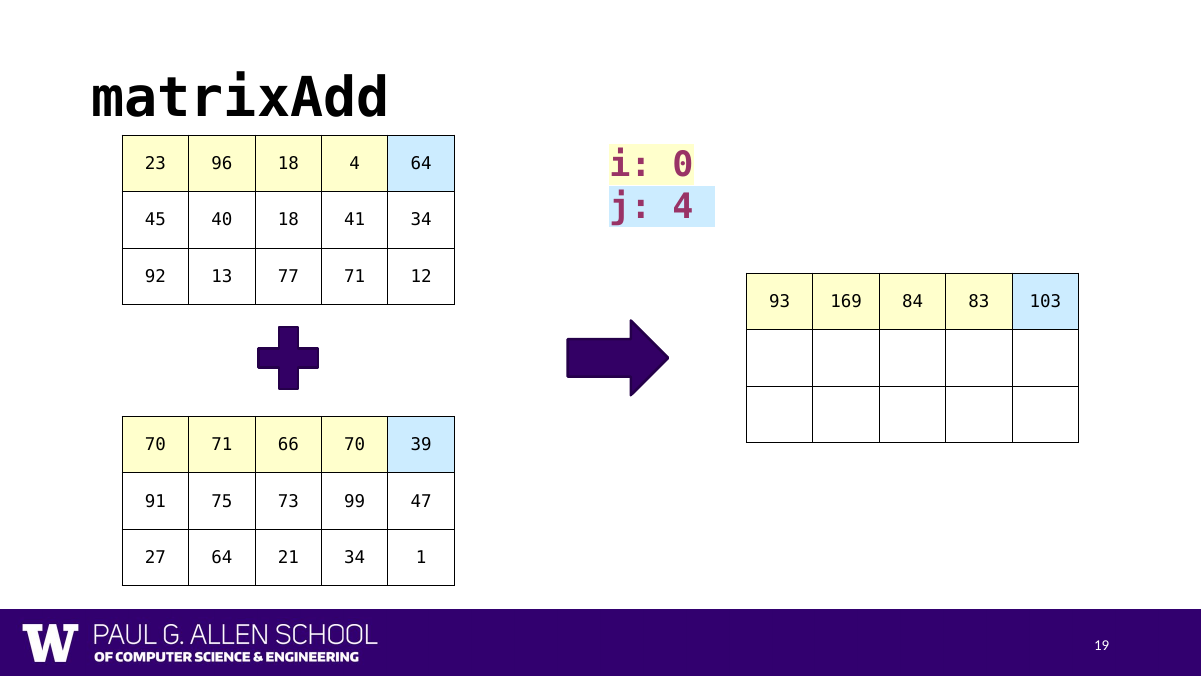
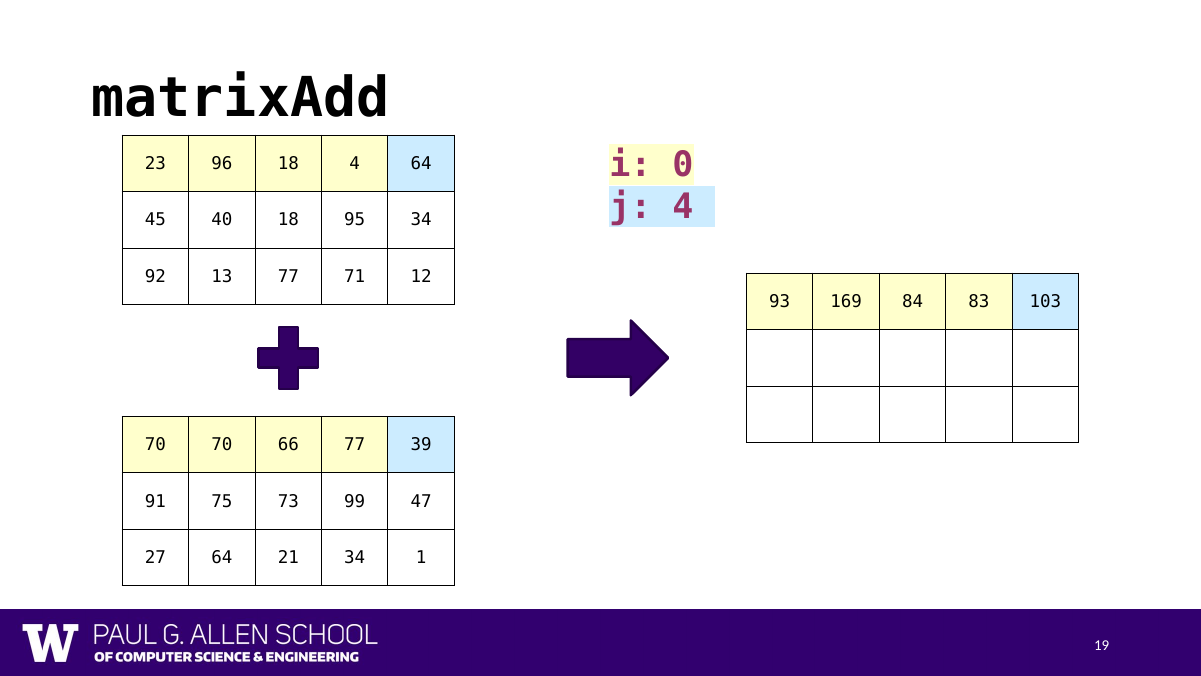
41: 41 -> 95 (355, 220)
70 71: 71 -> 70 (222, 445)
66 70: 70 -> 77 (355, 445)
